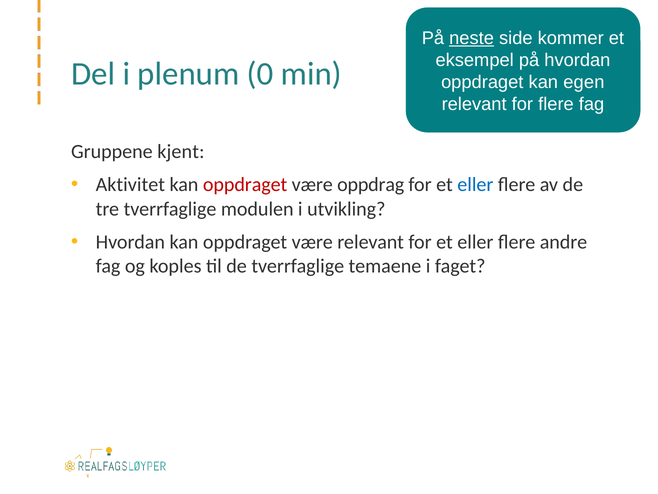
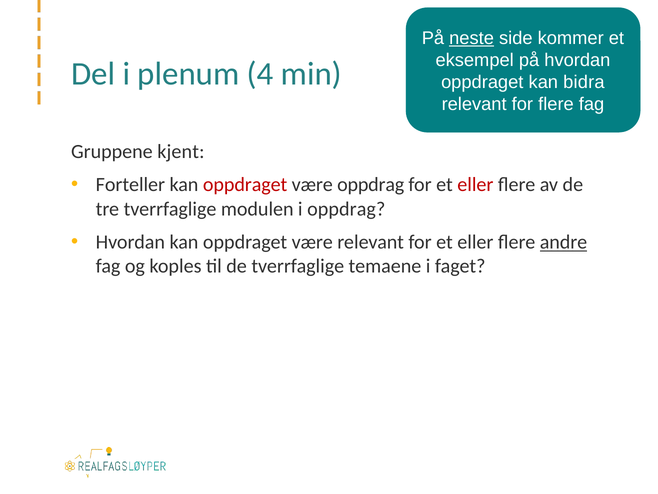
0: 0 -> 4 (260, 74)
egen: egen -> bidra (584, 82)
Aktivitet: Aktivitet -> Forteller (130, 185)
eller colour: blue -> red (475, 185)
i utvikling: utvikling -> oppdrag (346, 209)
andre underline: none -> present (564, 242)
